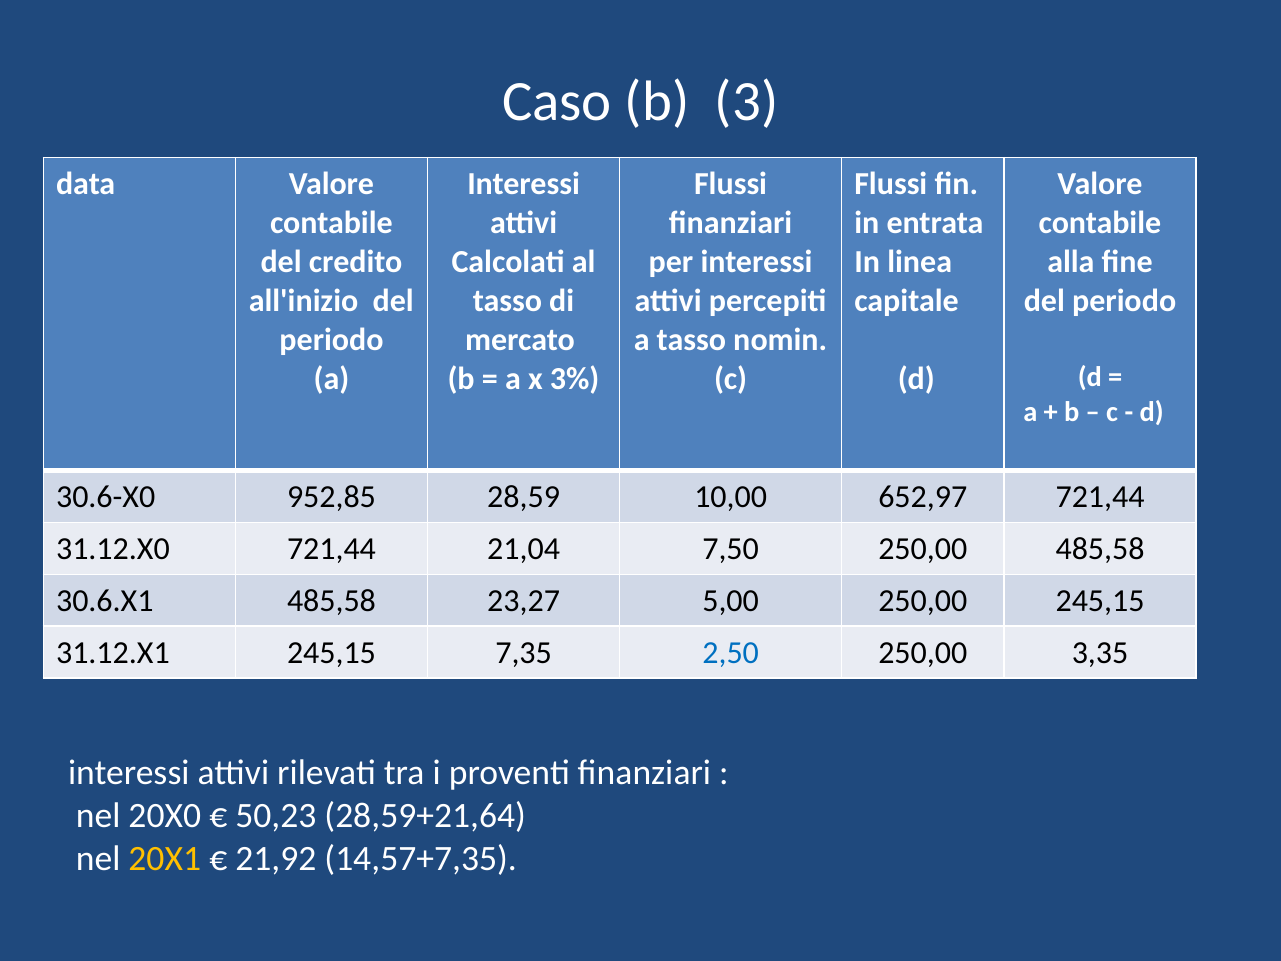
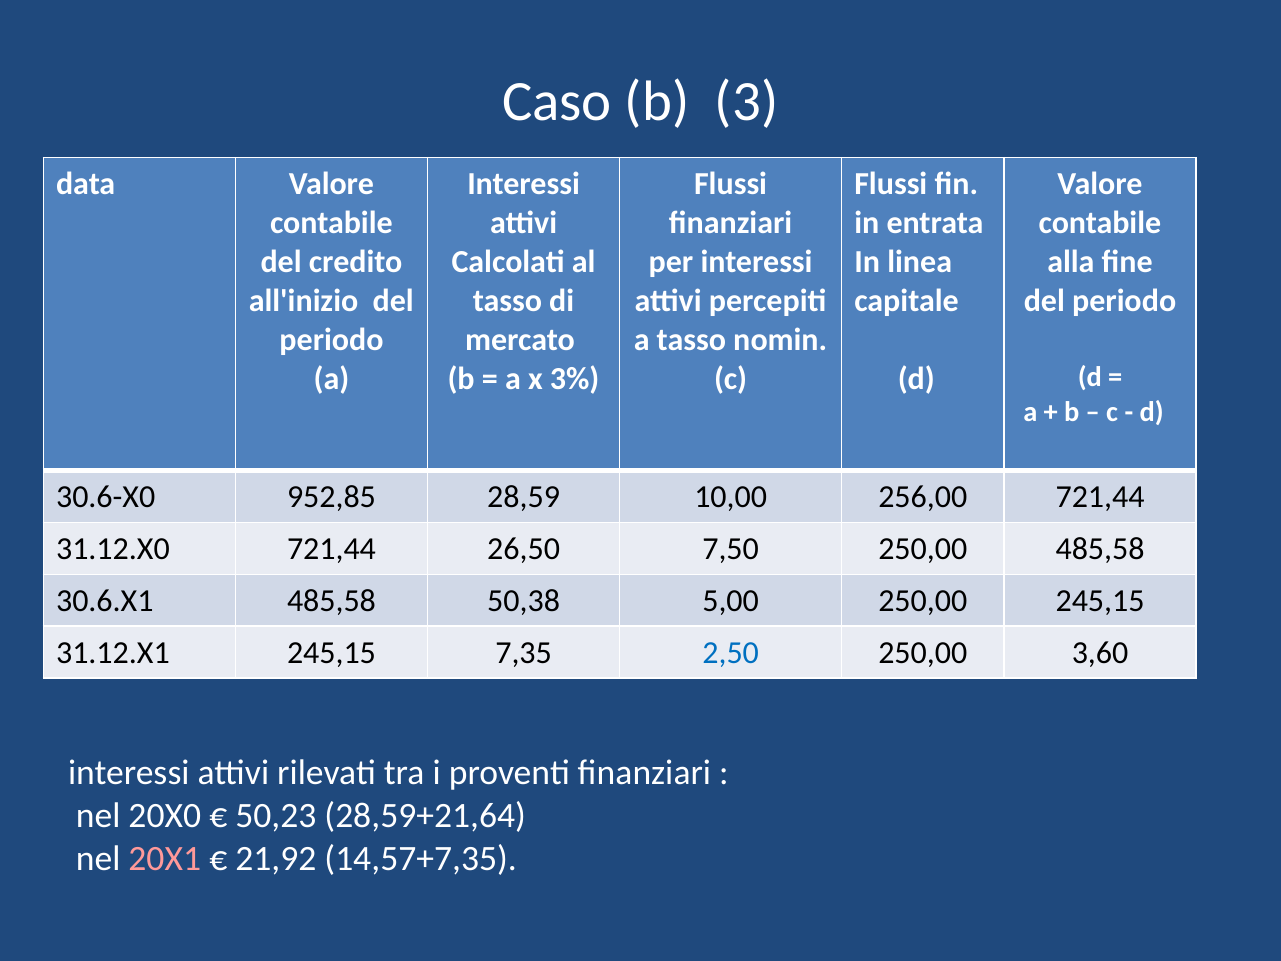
652,97: 652,97 -> 256,00 (923, 497)
21,04: 21,04 -> 26,50 (524, 549)
23,27: 23,27 -> 50,38 (524, 600)
3,35: 3,35 -> 3,60 (1100, 652)
20X1 colour: yellow -> pink (165, 858)
